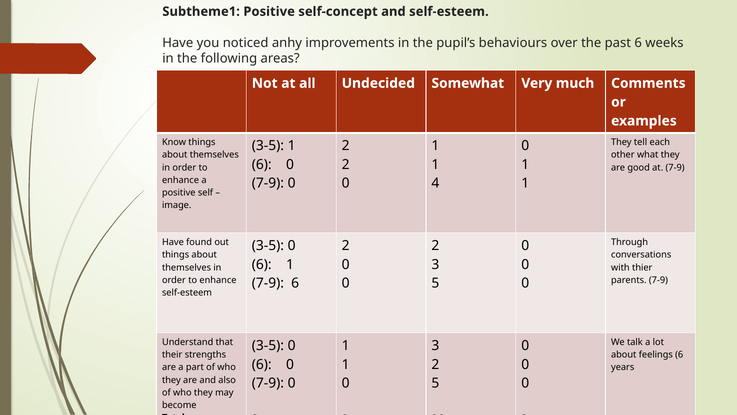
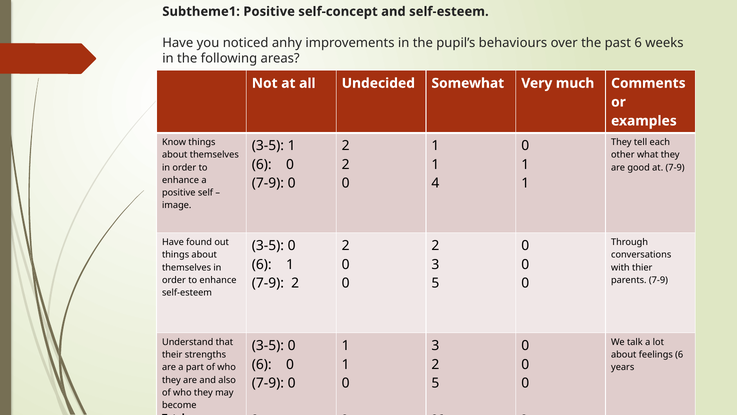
7-9 6: 6 -> 2 (295, 283)
